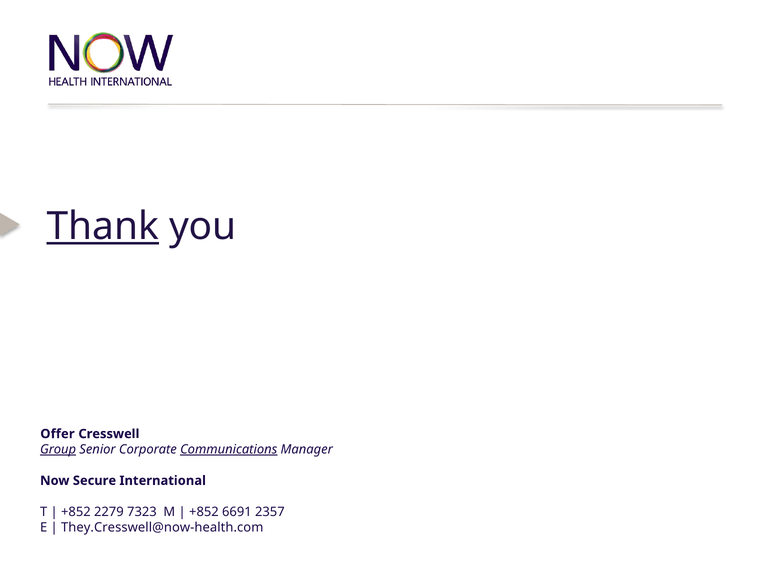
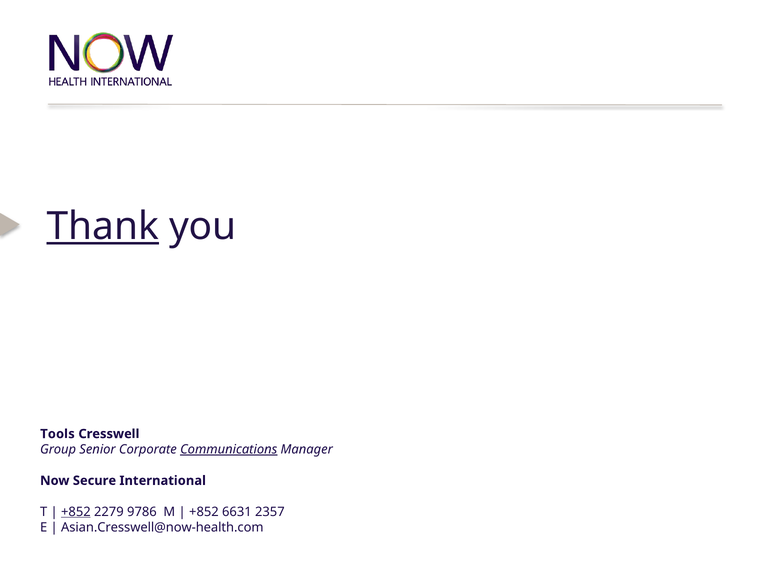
Offer: Offer -> Tools (57, 434)
Group underline: present -> none (58, 449)
+852 underline: none -> present (76, 511)
7323: 7323 -> 9786 (142, 511)
6691: 6691 -> 6631 (237, 511)
They.Cresswell@now-health.com: They.Cresswell@now-health.com -> Asian.Cresswell@now-health.com (162, 527)
